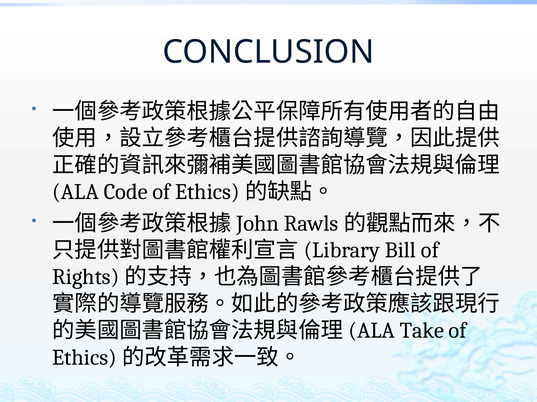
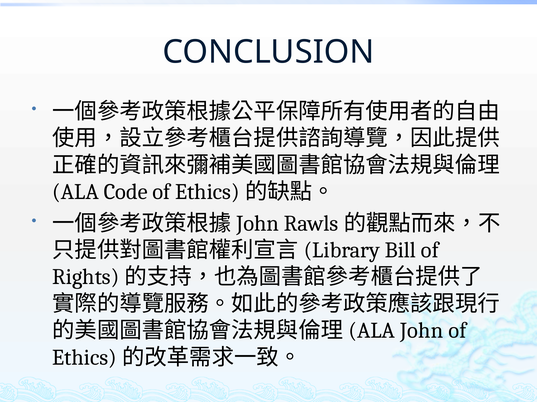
Take: Take -> John (422, 331)
